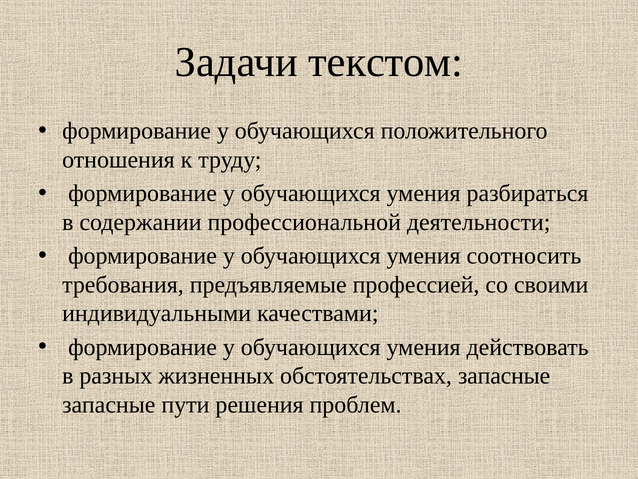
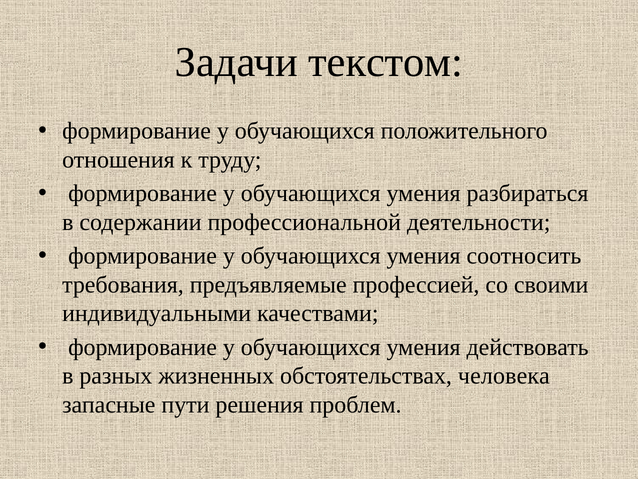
обстоятельствах запасные: запасные -> человека (504, 376)
